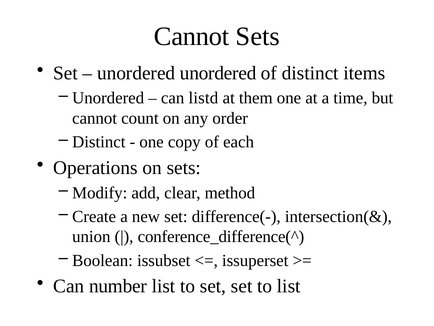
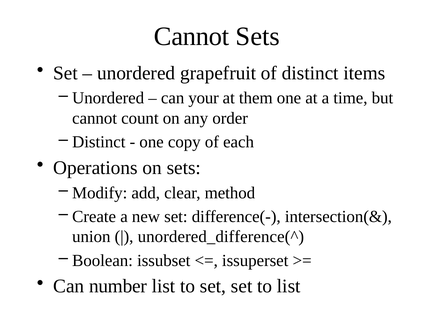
unordered unordered: unordered -> grapefruit (218, 73)
listd: listd -> your (204, 98)
conference_difference(^: conference_difference(^ -> unordered_difference(^ (221, 236)
